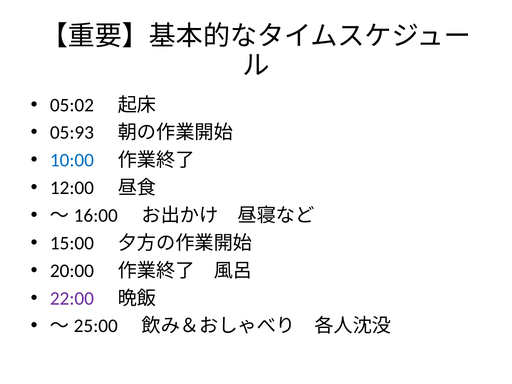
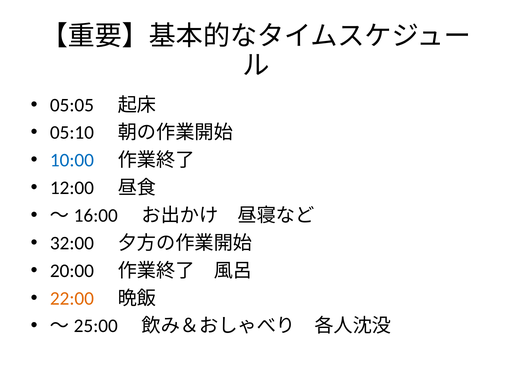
05:02: 05:02 -> 05:05 (72, 105)
05:93: 05:93 -> 05:10 (72, 133)
15:00: 15:00 -> 32:00 (72, 243)
22:00 colour: purple -> orange (72, 298)
